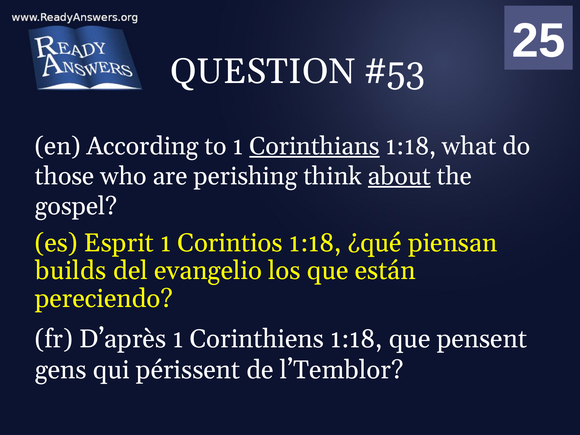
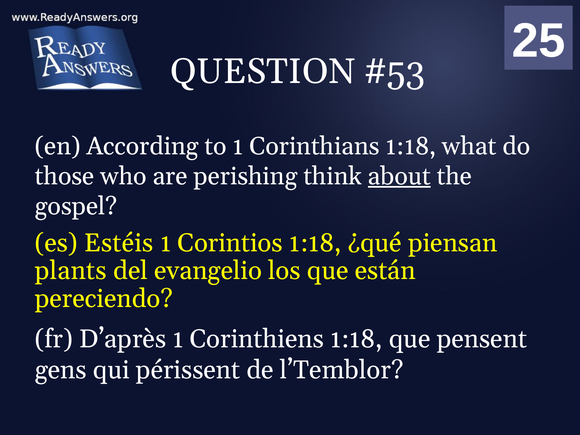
Corinthians underline: present -> none (314, 146)
Esprit: Esprit -> Estéis (119, 243)
builds: builds -> plants (71, 271)
